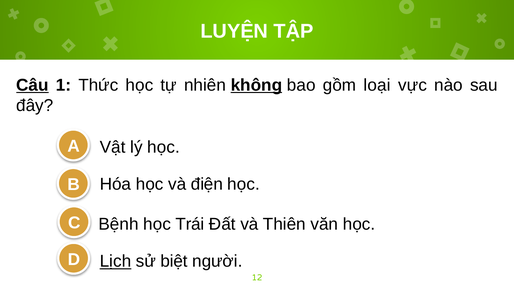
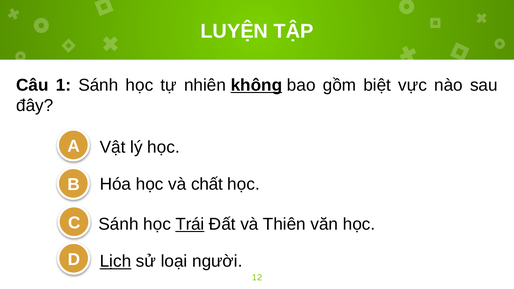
Câu underline: present -> none (32, 85)
1 Thức: Thức -> Sánh (98, 85)
loại: loại -> biệt (377, 85)
điện: điện -> chất (207, 184)
C Bệnh: Bệnh -> Sánh (119, 224)
Trái underline: none -> present (190, 224)
biệt: biệt -> loại (174, 261)
